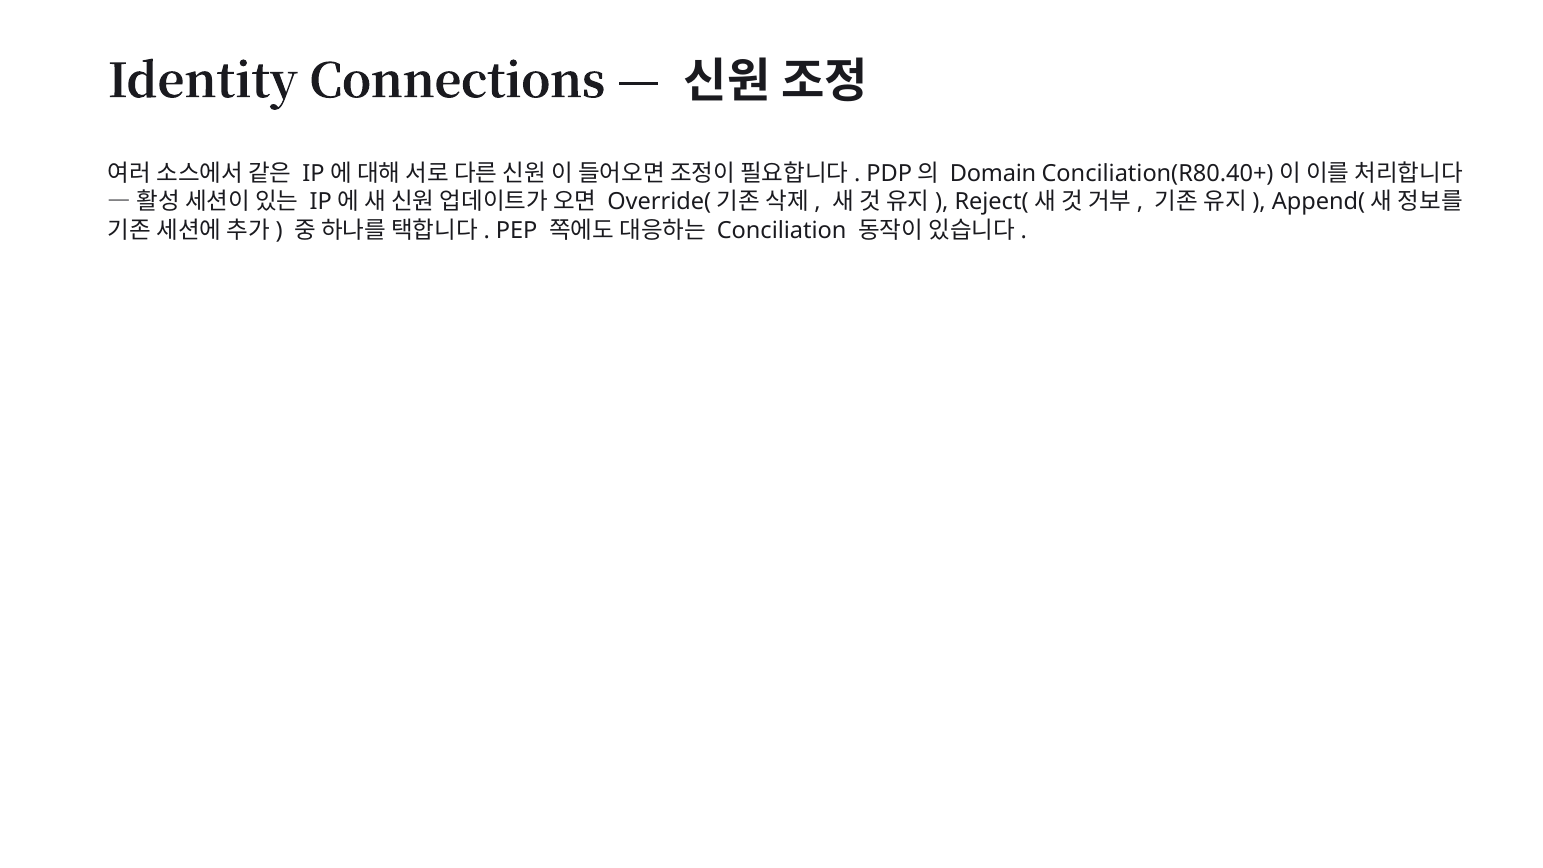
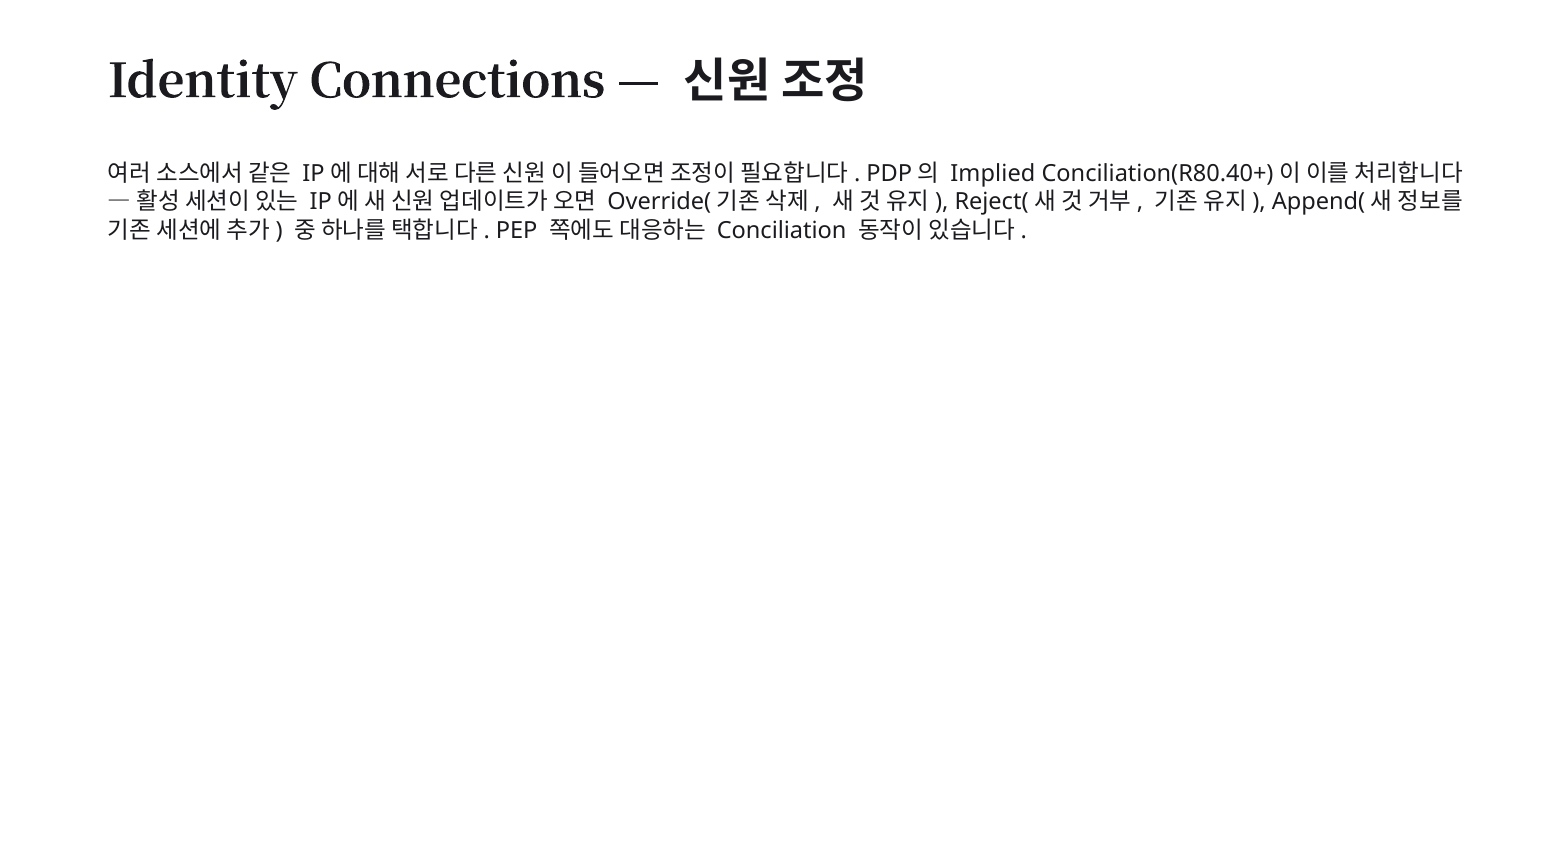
Domain: Domain -> Implied (993, 174)
